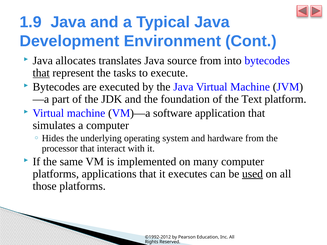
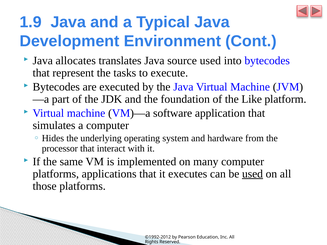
source from: from -> used (210, 61)
that underline: present -> none (41, 73)
Text: Text -> Like (252, 99)
